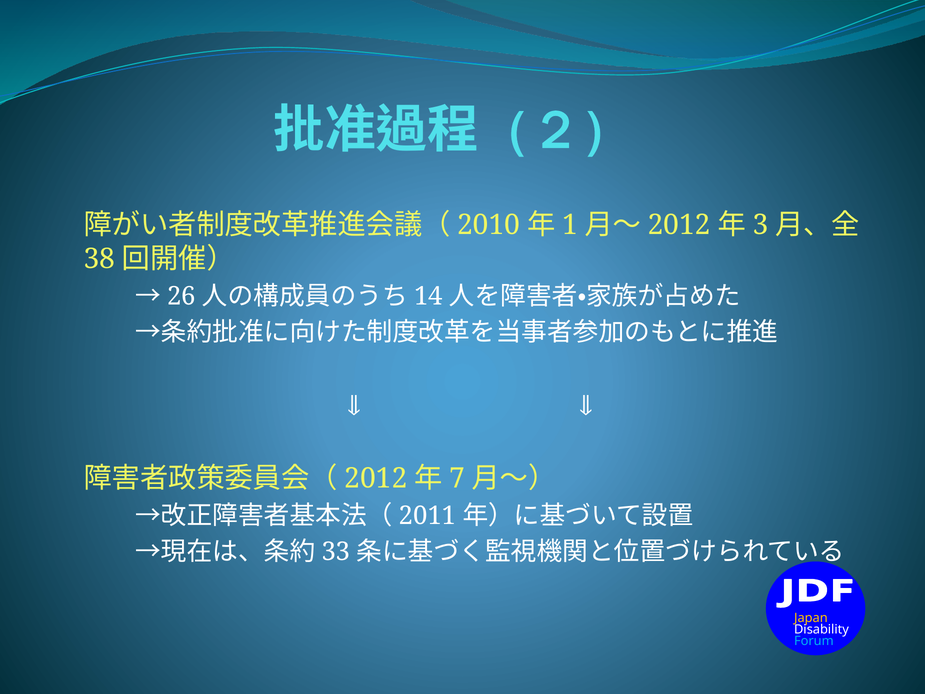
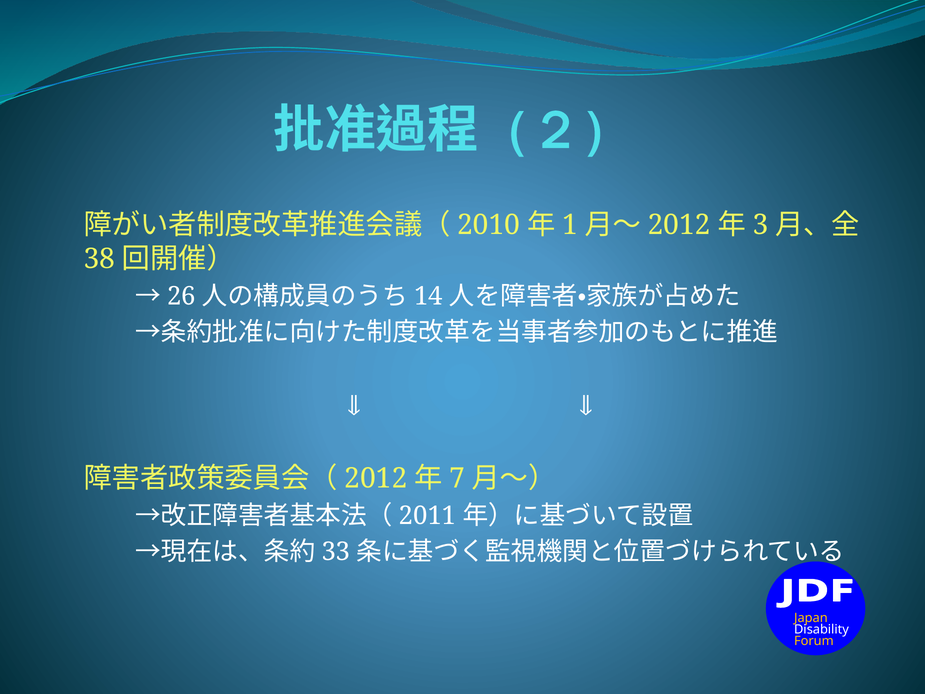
Forum colour: light blue -> yellow (814, 641)
